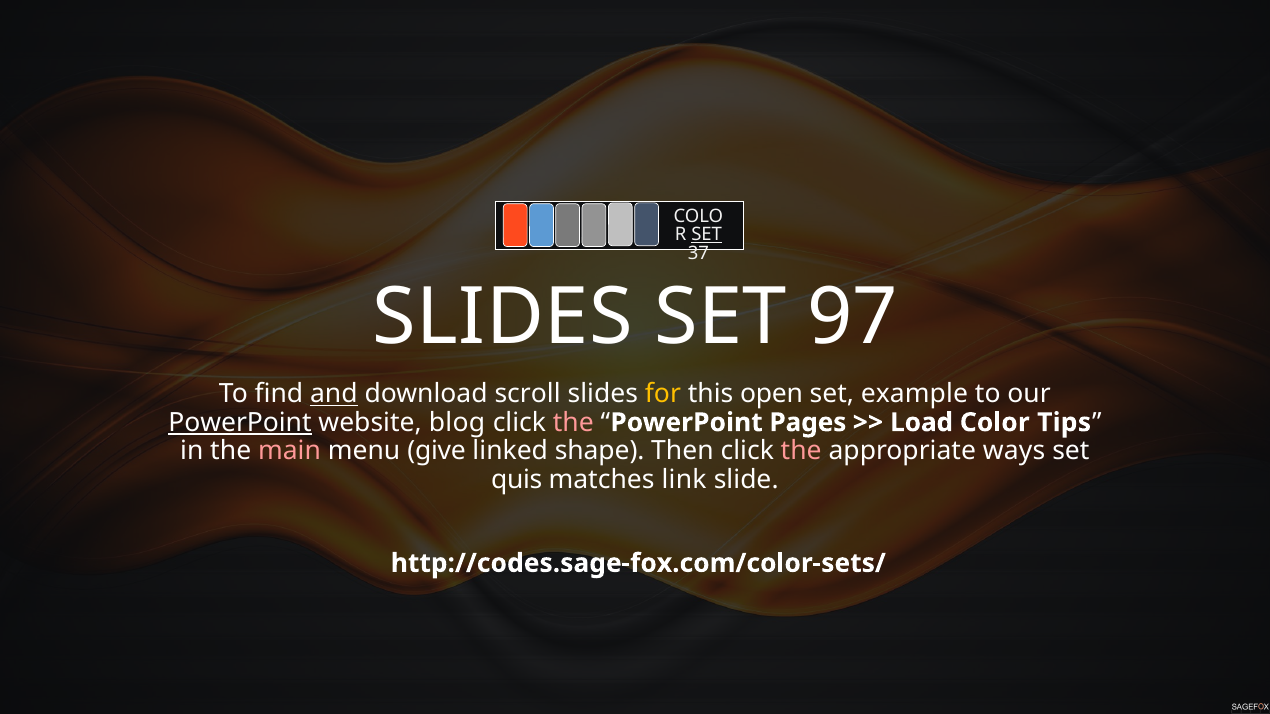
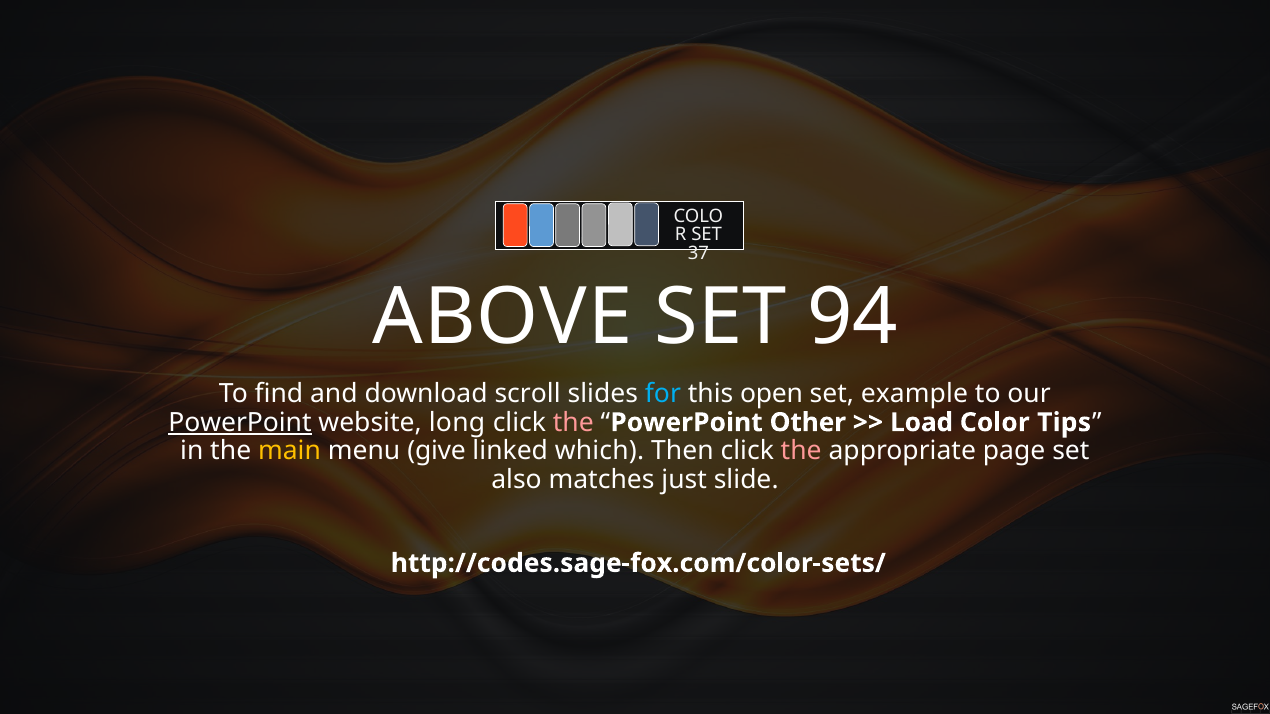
SET underline: present -> none (707, 235)
SLIDES: SLIDES -> ABOVE (503, 317)
97: 97 -> 94 (852, 317)
and underline: present -> none (334, 394)
for colour: yellow -> light blue (663, 394)
blog: blog -> long (457, 423)
Pages: Pages -> Other (808, 423)
main colour: pink -> yellow (289, 451)
shape: shape -> which (600, 451)
ways: ways -> page (1014, 451)
quis: quis -> also (517, 480)
link: link -> just (684, 480)
